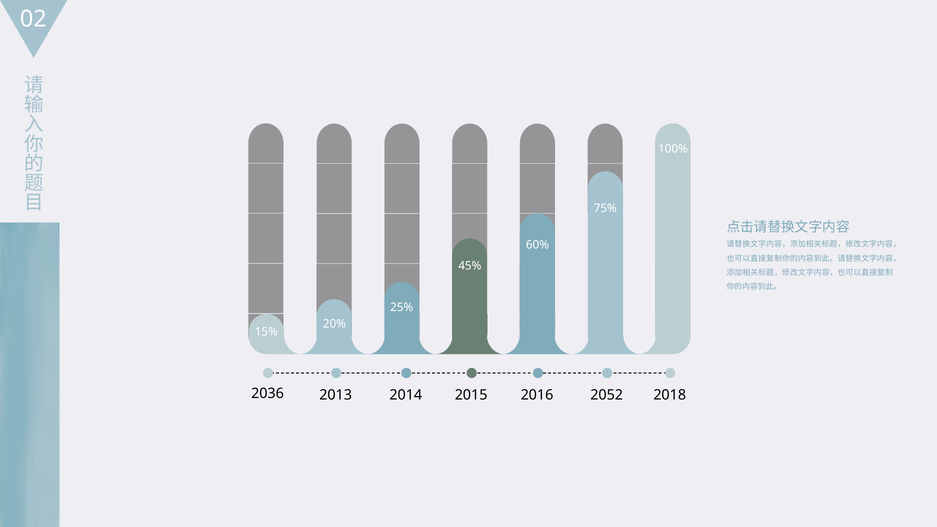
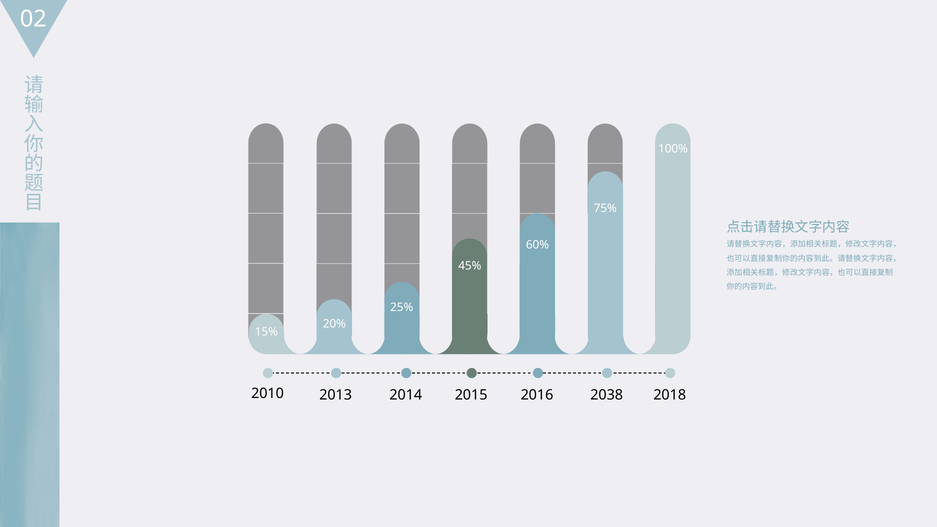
2036: 2036 -> 2010 (268, 394)
2052: 2052 -> 2038 (607, 395)
